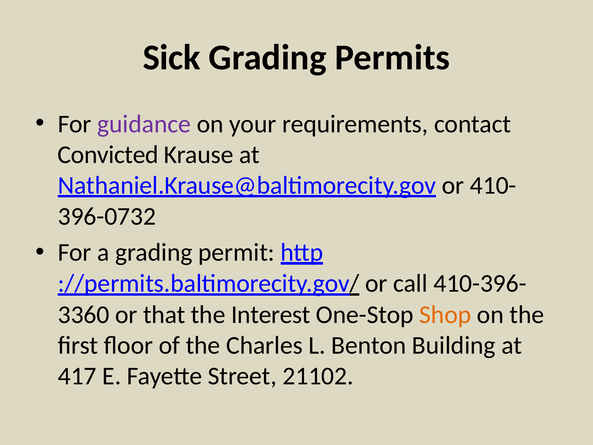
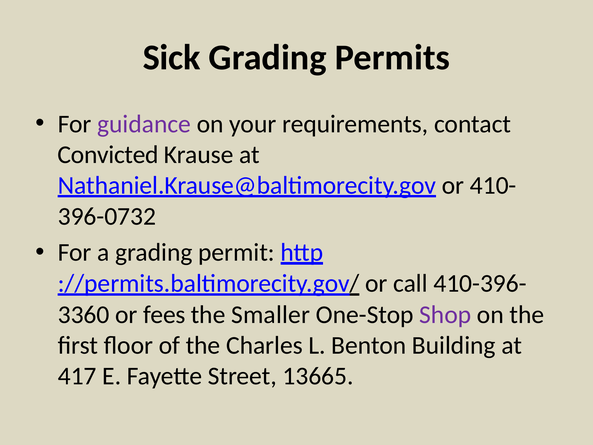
that: that -> fees (164, 315)
Interest: Interest -> Smaller (271, 315)
Shop colour: orange -> purple (445, 315)
21102: 21102 -> 13665 (318, 376)
